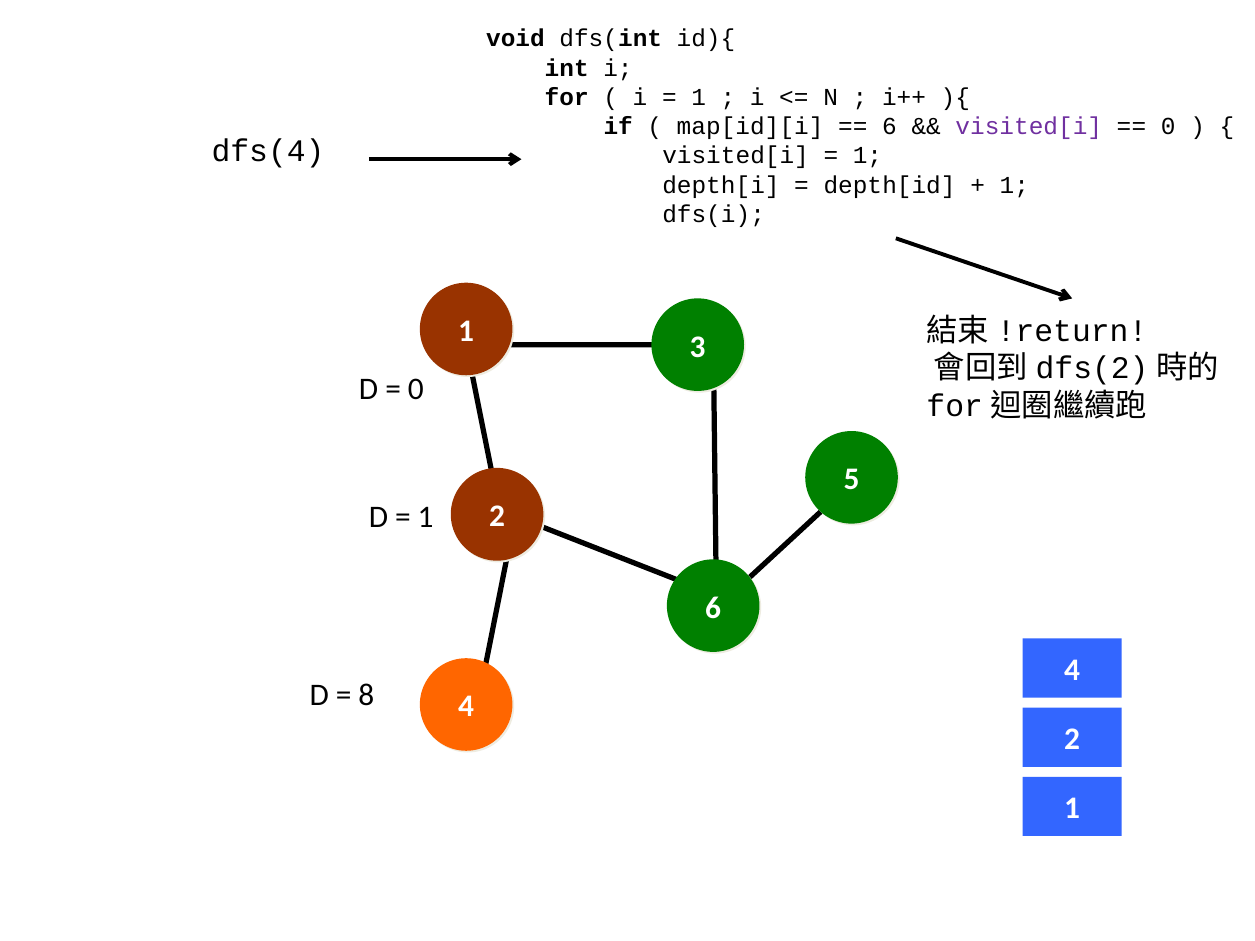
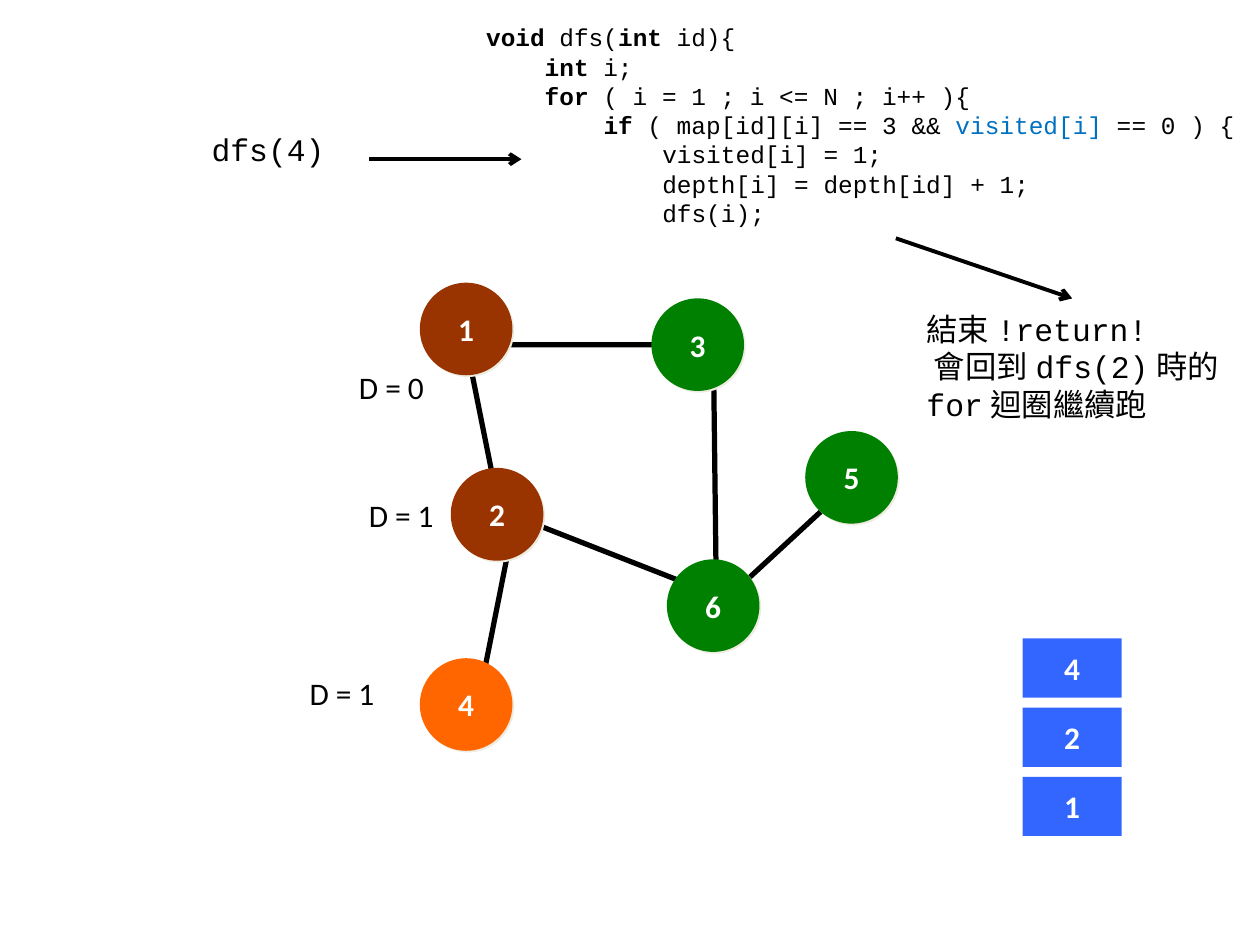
6: 6 -> 3 (889, 127)
visited[i colour: purple -> blue (1029, 127)
8: 8 -> 1 (366, 695)
